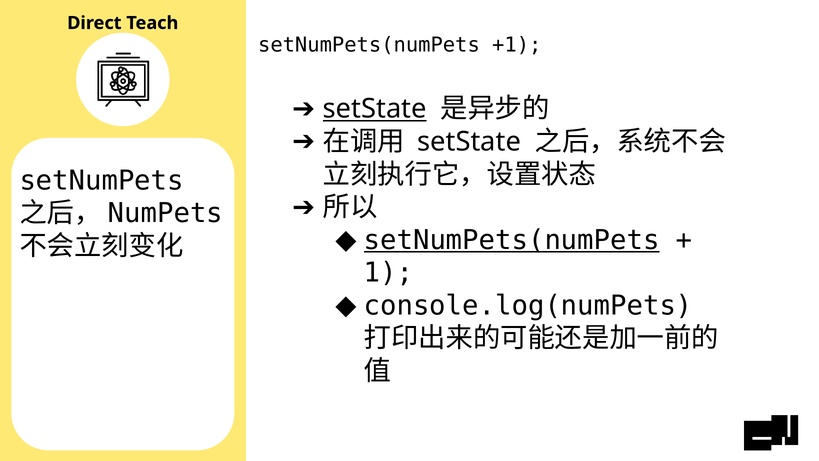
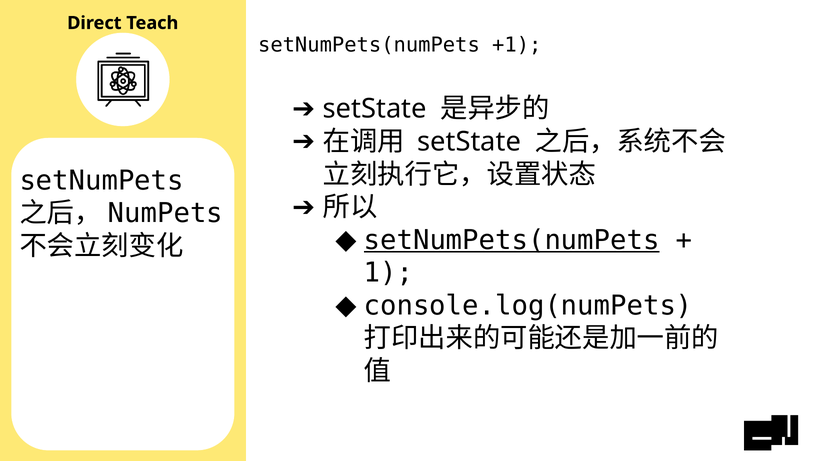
setState underline: present -> none (375, 109)
